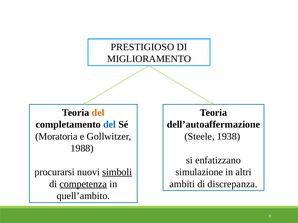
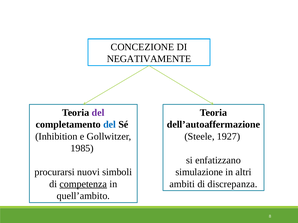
PRESTIGIOSO: PRESTIGIOSO -> CONCEZIONE (143, 47)
MIGLIORAMENTO: MIGLIORAMENTO -> NEGATIVAMENTE (149, 59)
del colour: orange -> purple (98, 113)
Moratoria: Moratoria -> Inhibition (56, 137)
1938: 1938 -> 1927 (229, 137)
1988: 1988 -> 1985 (82, 149)
simboli underline: present -> none (117, 172)
